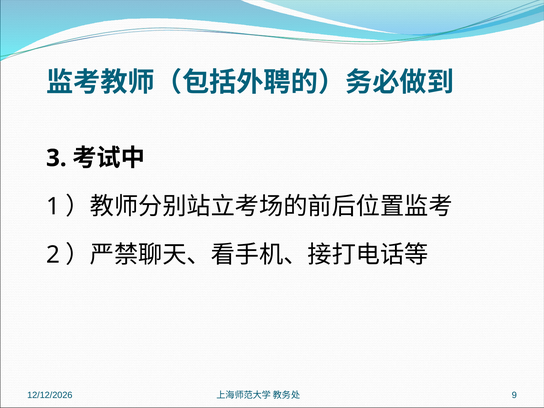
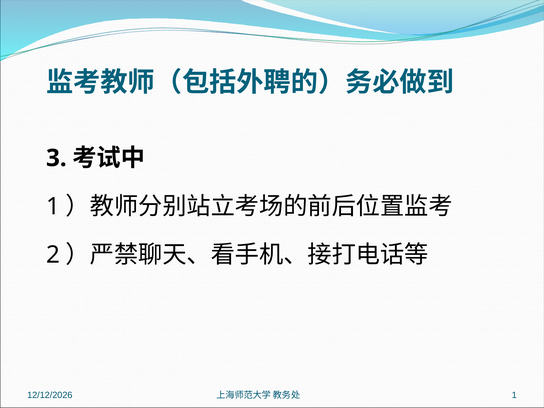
9: 9 -> 1 (514, 395)
